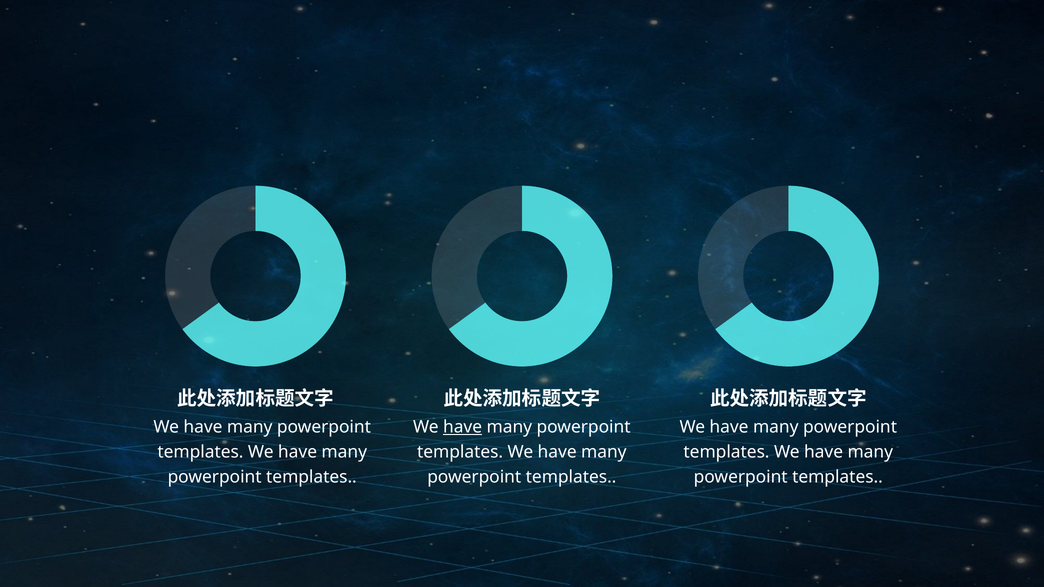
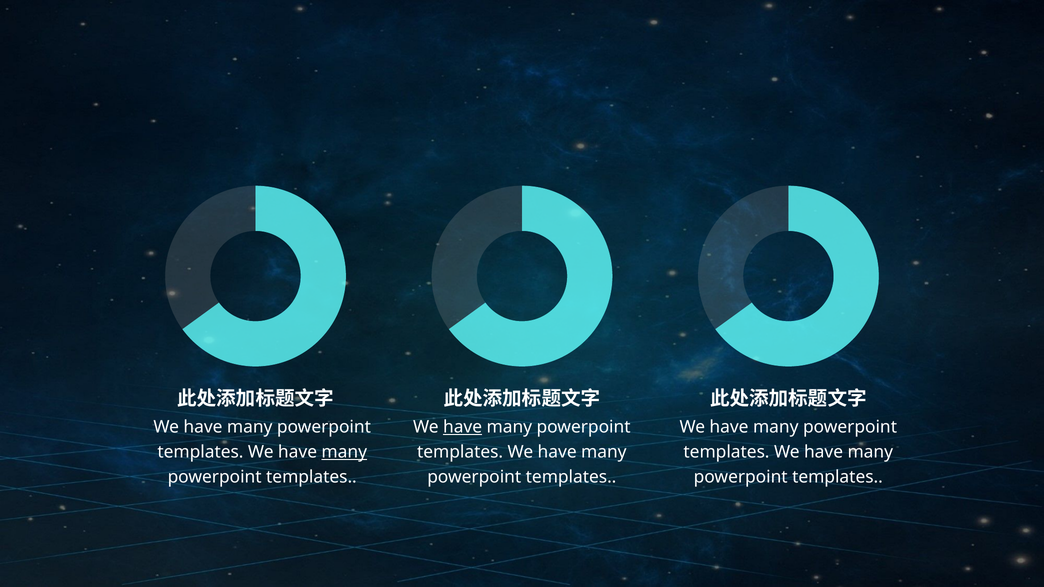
many underline: none -> present (344, 452)
